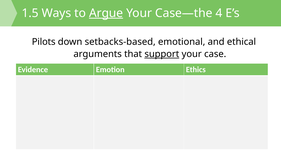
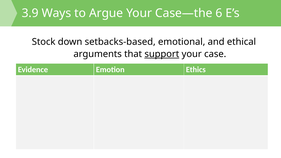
1.5: 1.5 -> 3.9 (30, 13)
Argue underline: present -> none (106, 13)
4: 4 -> 6 (219, 13)
Pilots: Pilots -> Stock (44, 42)
